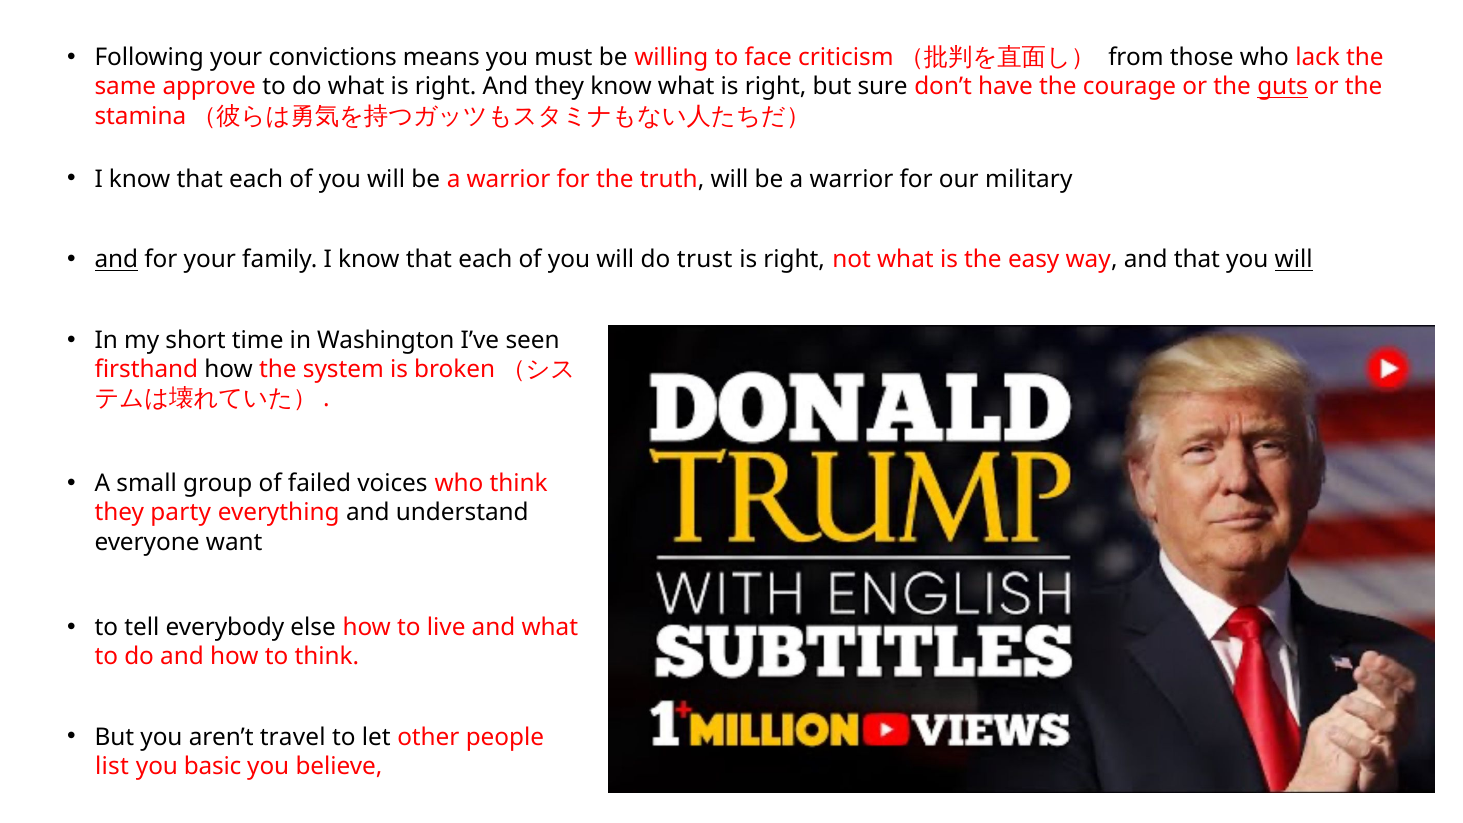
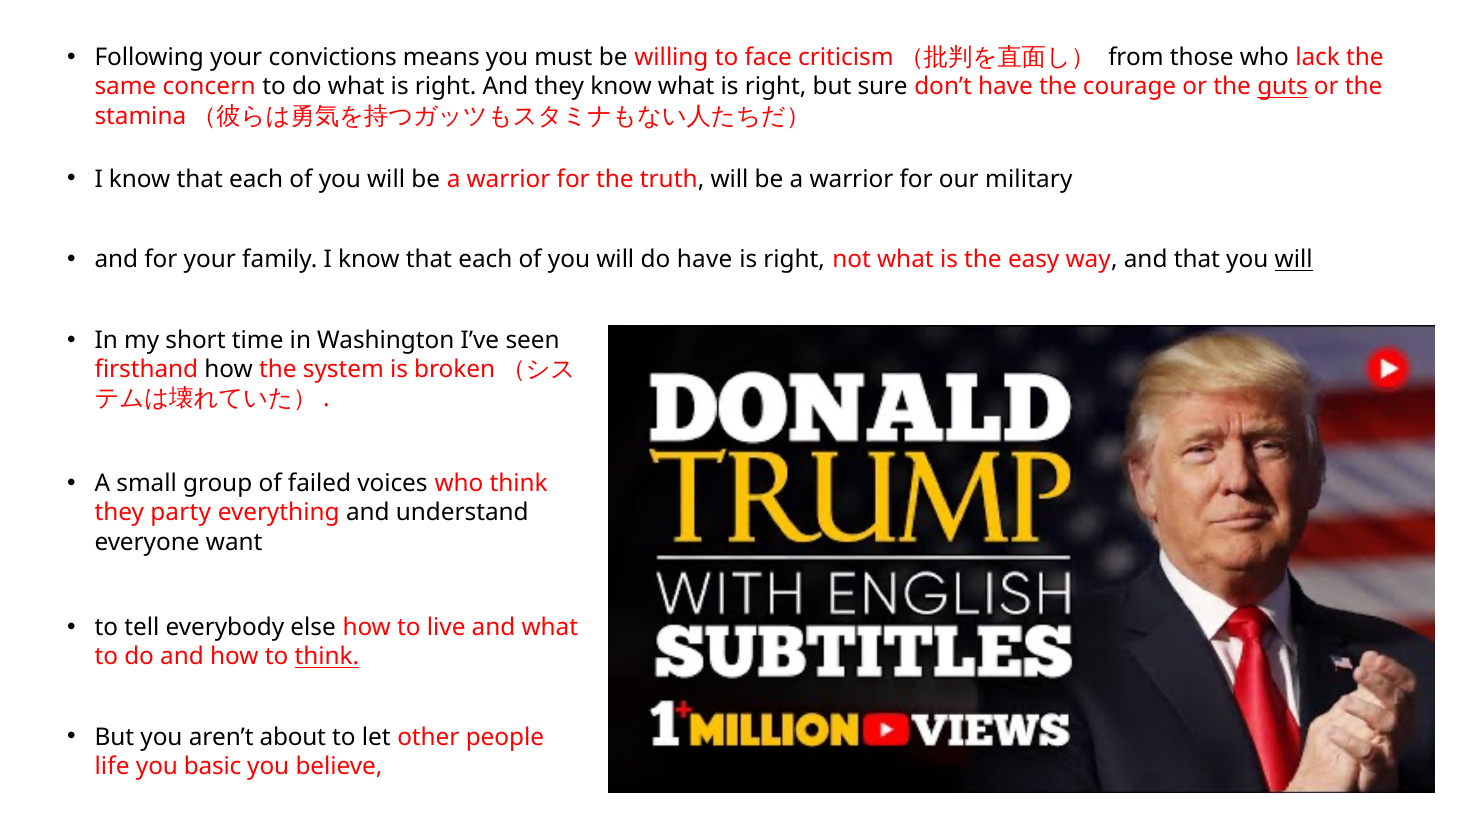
approve: approve -> concern (209, 87)
and underline: present -> none (116, 260)
do trust: trust -> have (705, 260)
think underline: none -> present (327, 657)
travel: travel -> about (293, 737)
list: list -> life (112, 766)
